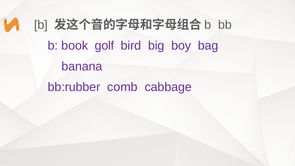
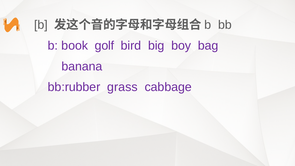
comb: comb -> grass (122, 87)
